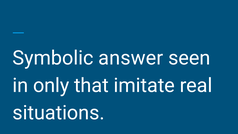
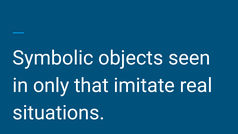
answer: answer -> objects (131, 58)
